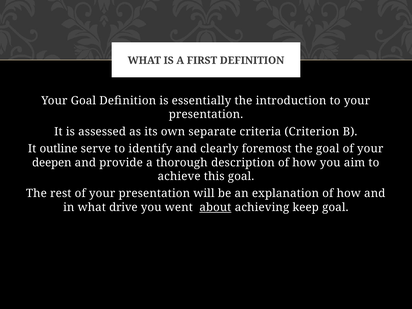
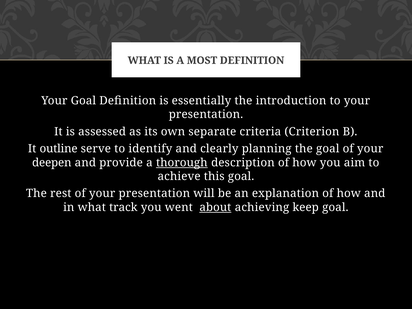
FIRST: FIRST -> MOST (202, 60)
foremost: foremost -> planning (267, 149)
thorough underline: none -> present (182, 163)
drive: drive -> track (123, 207)
